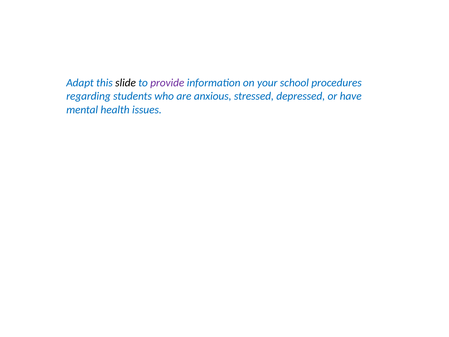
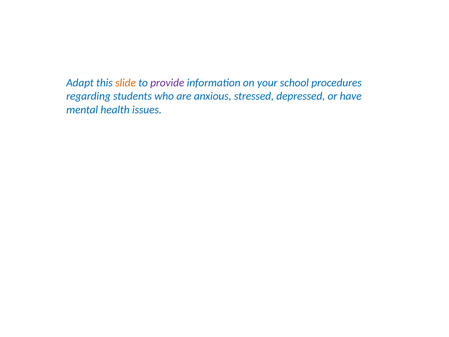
slide colour: black -> orange (126, 83)
